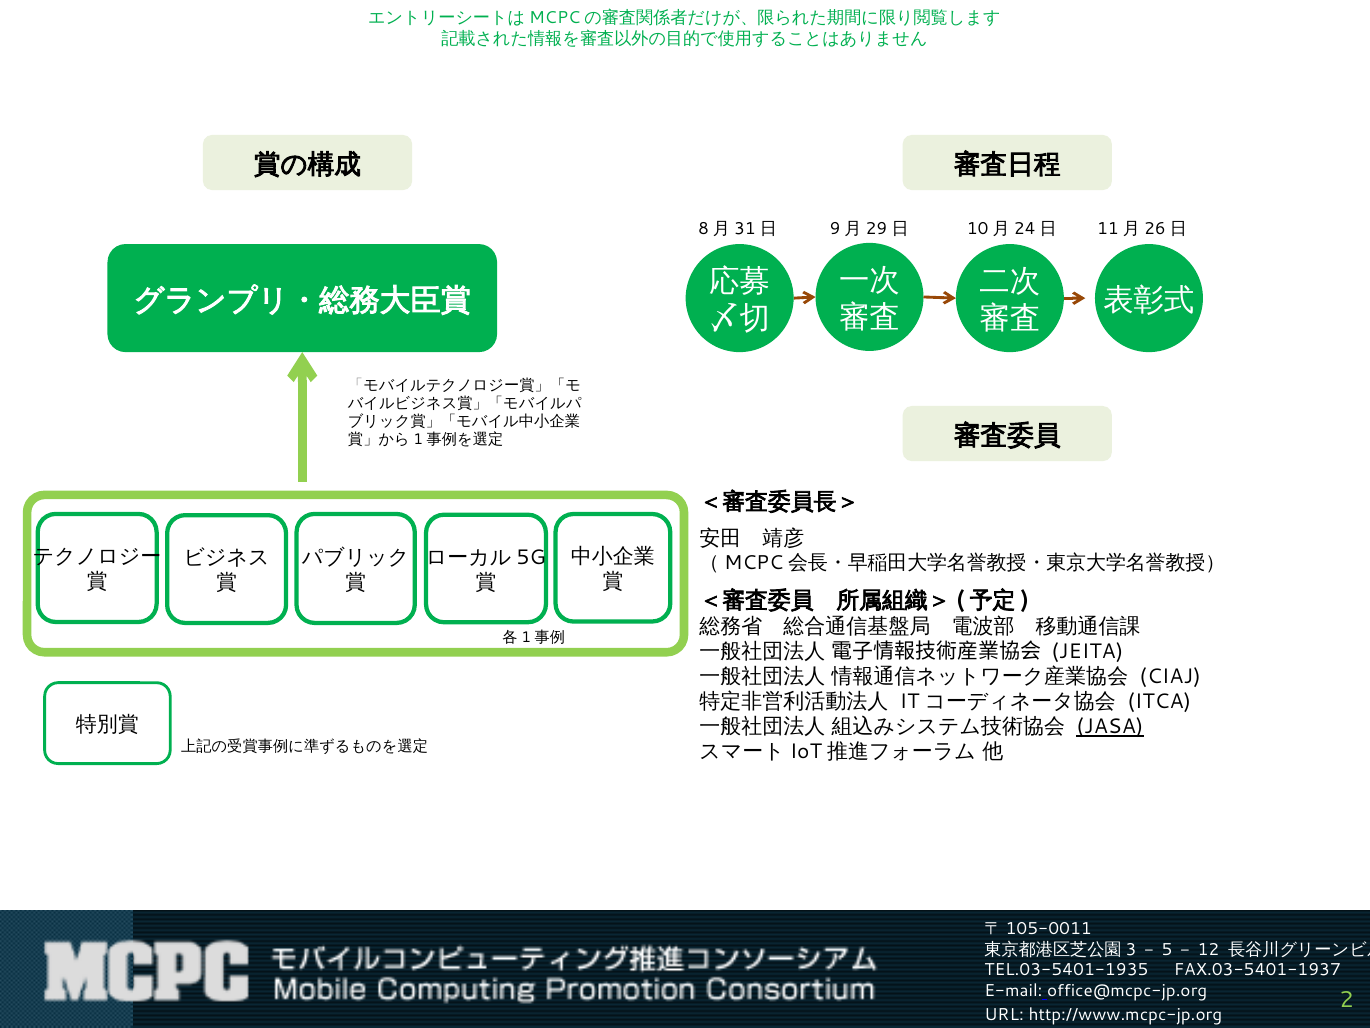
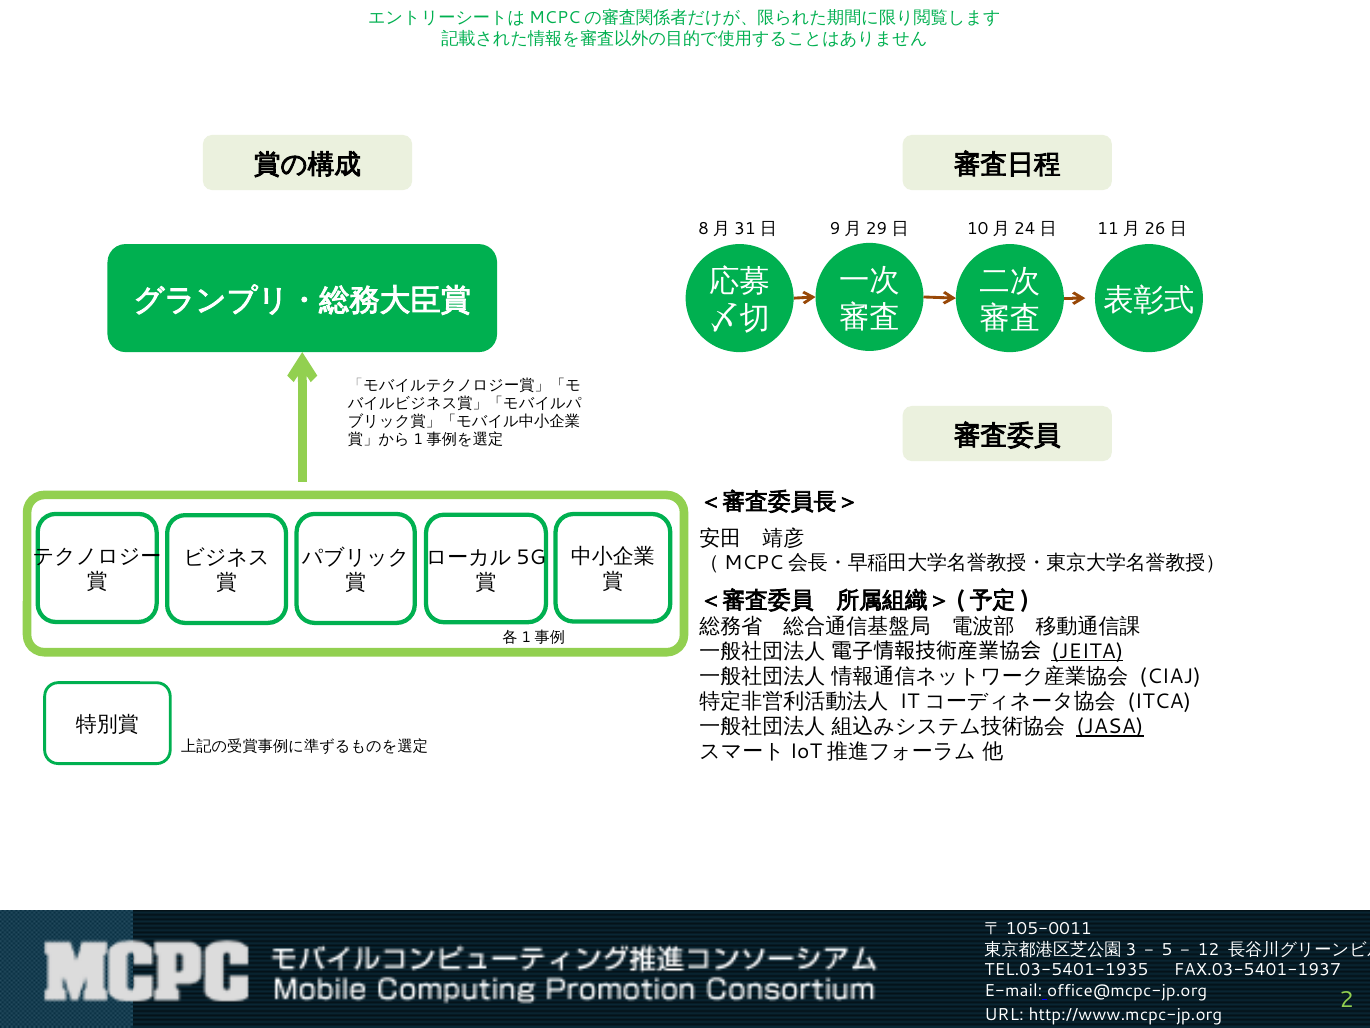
JEITA underline: none -> present (1087, 651)
